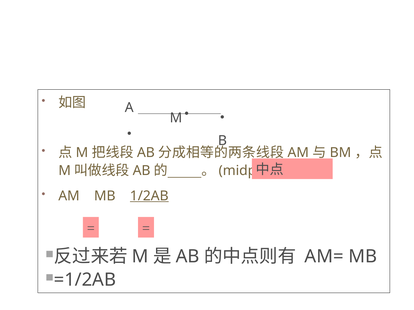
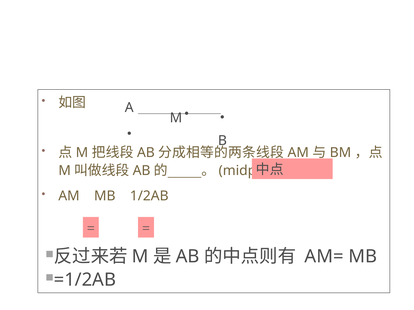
1/2AB underline: present -> none (149, 196)
